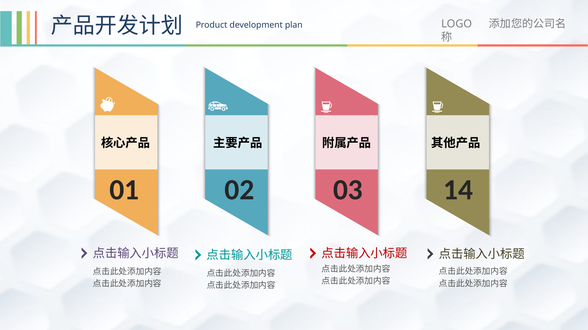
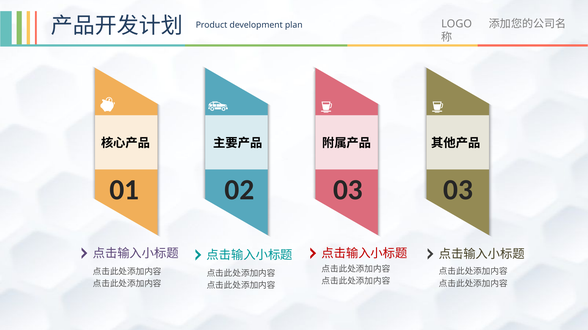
03 14: 14 -> 03 (458, 190)
